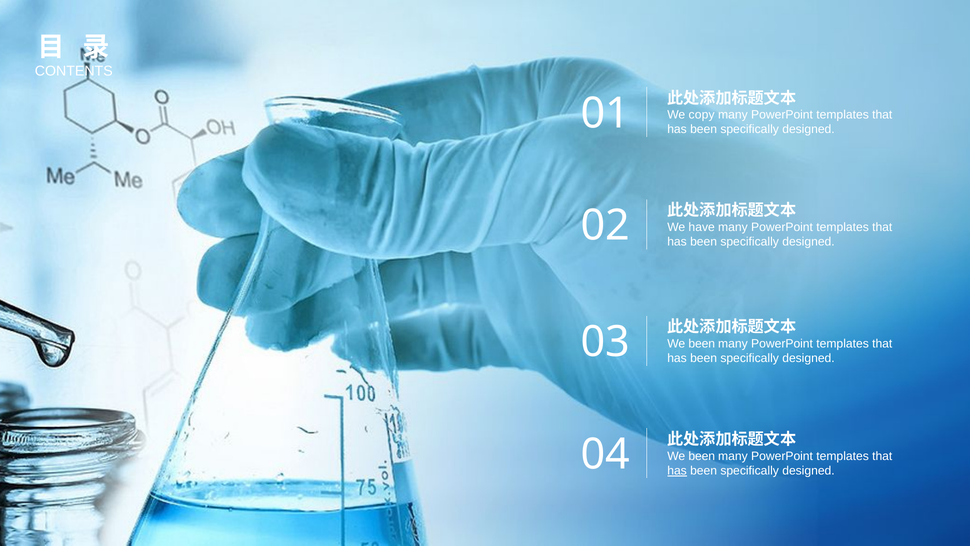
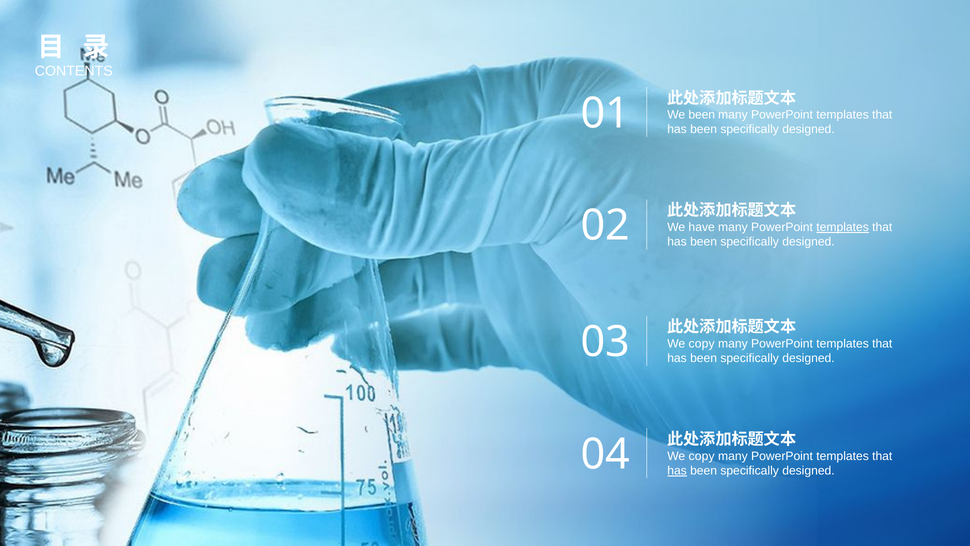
We copy: copy -> been (702, 115)
templates underline: none -> present (843, 227)
been: been -> copy (702, 344)
been: been -> copy (702, 456)
